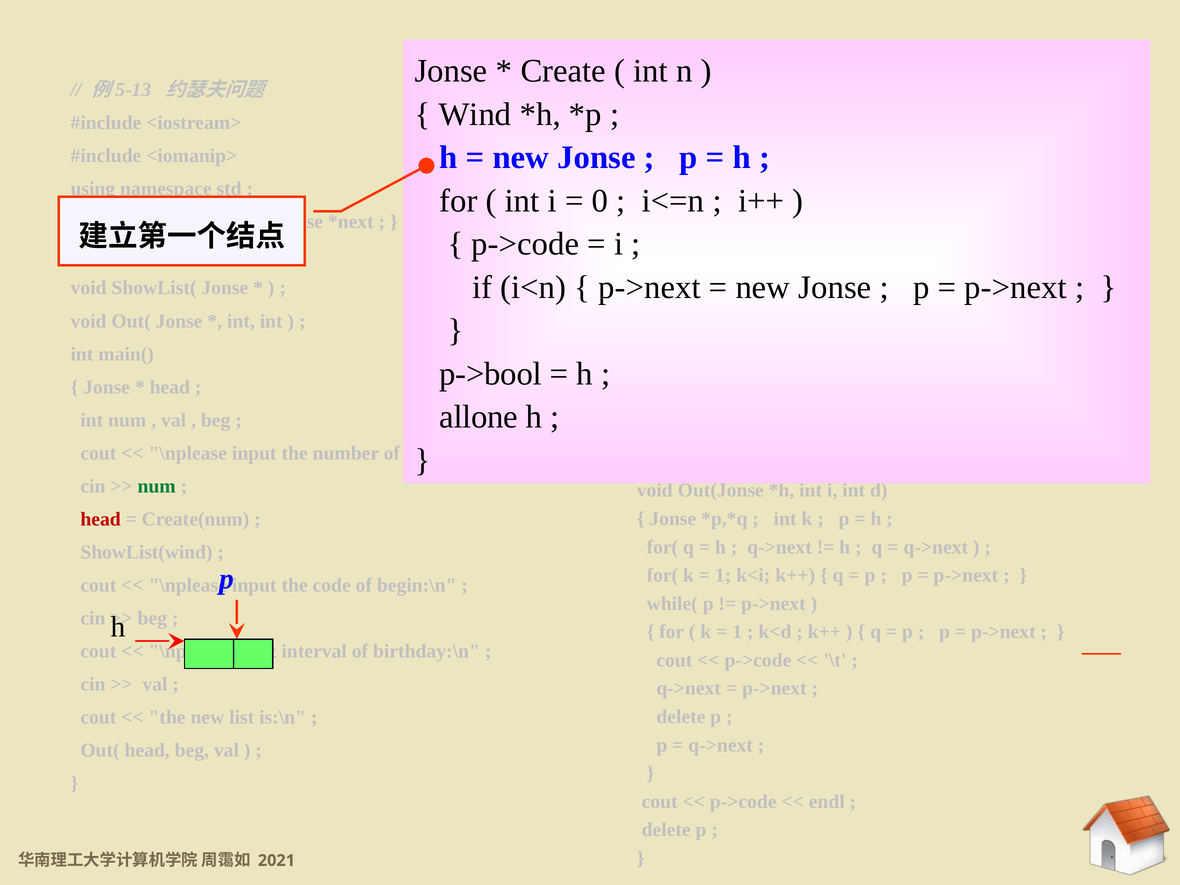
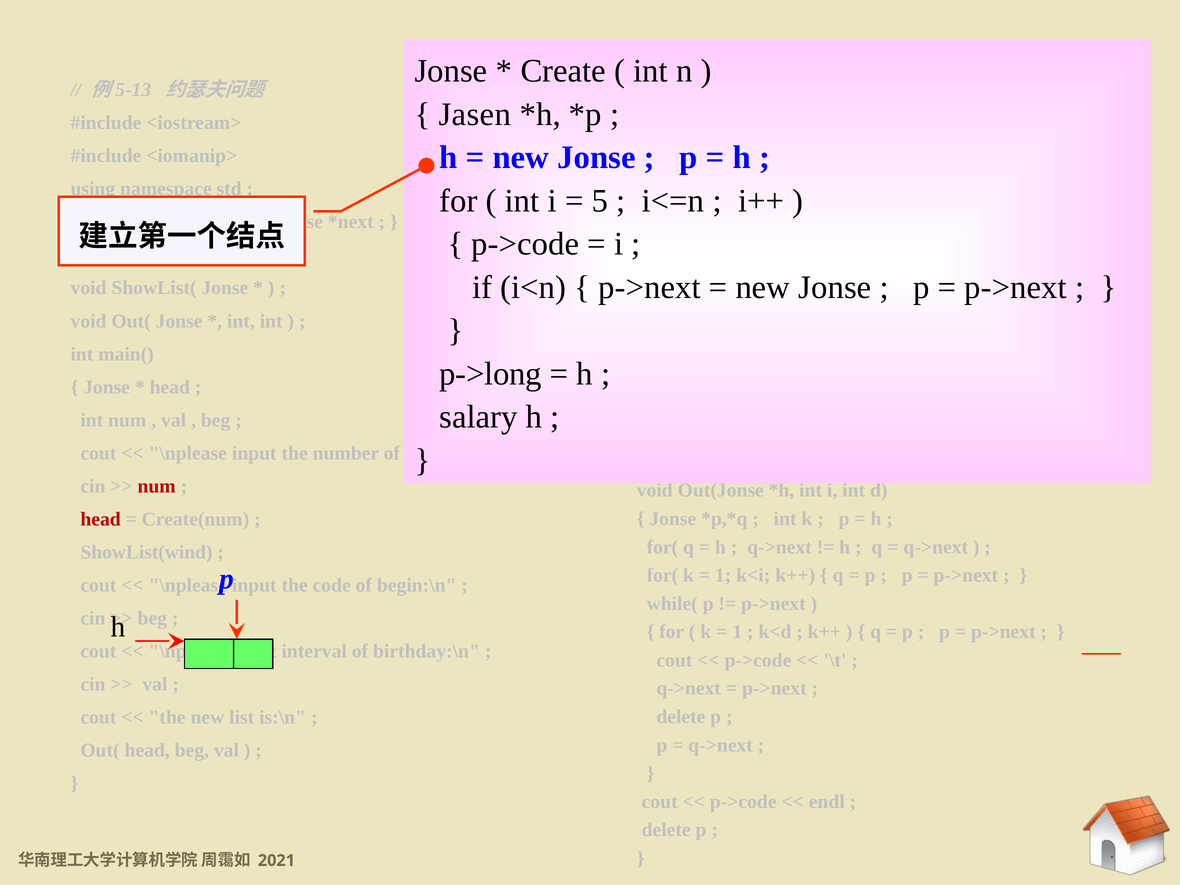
Wind: Wind -> Jasen (475, 114)
0: 0 -> 5 (600, 201)
p->bool: p->bool -> p->long (491, 374)
allone: allone -> salary (478, 417)
num colour: green -> red (157, 486)
